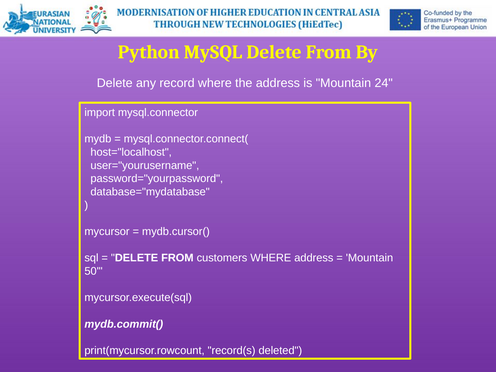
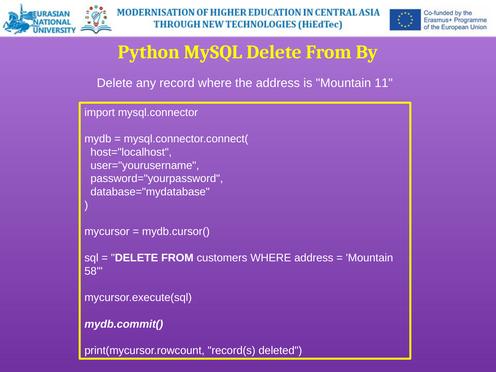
24: 24 -> 11 (384, 83)
50: 50 -> 58 (94, 271)
